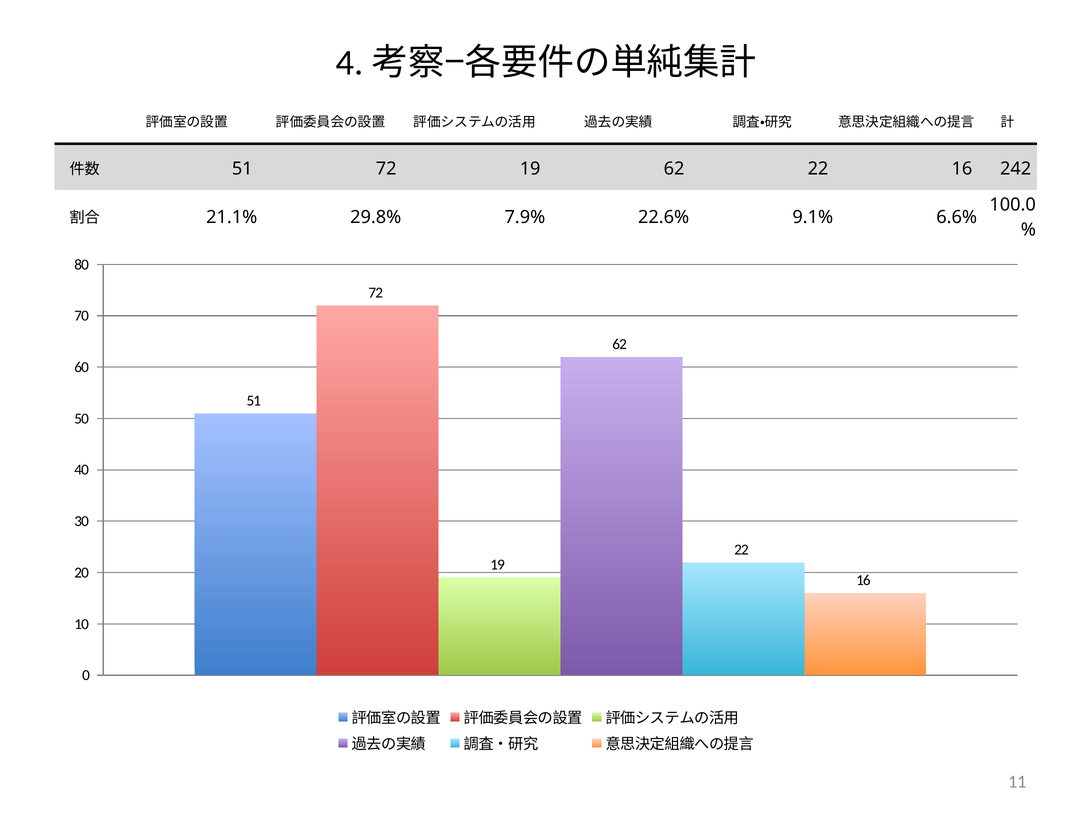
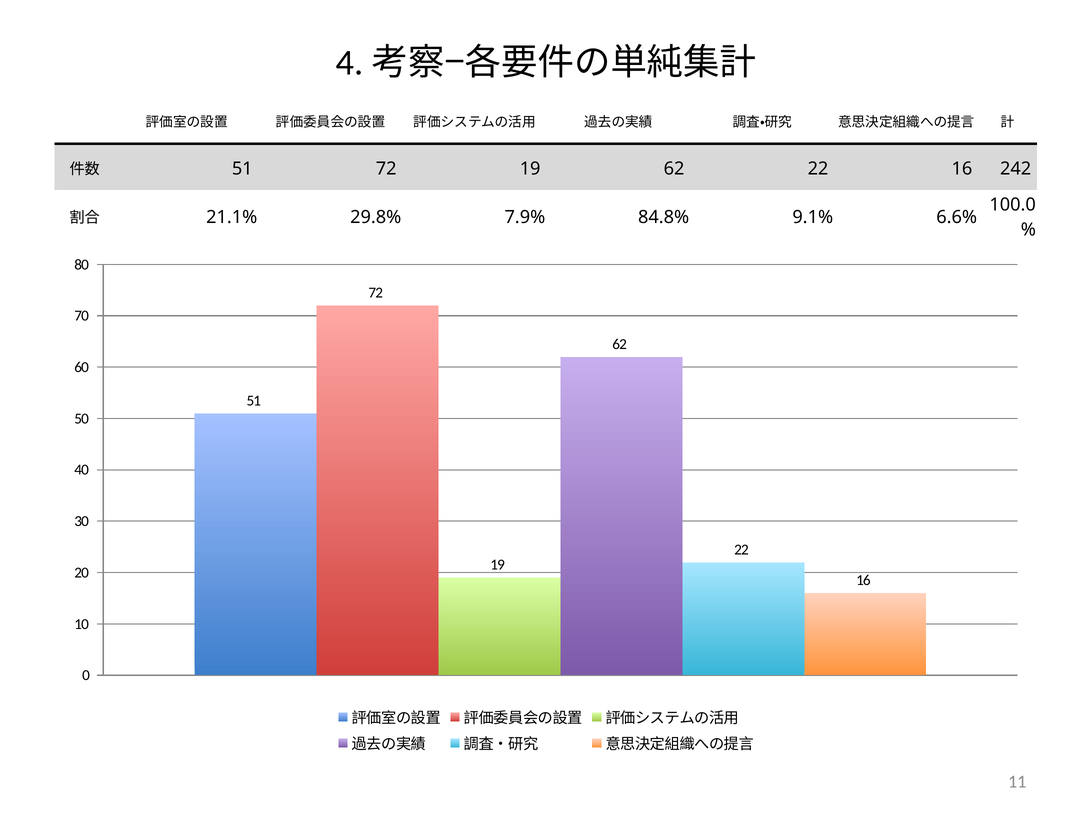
22.6%: 22.6% -> 84.8% (664, 217)
